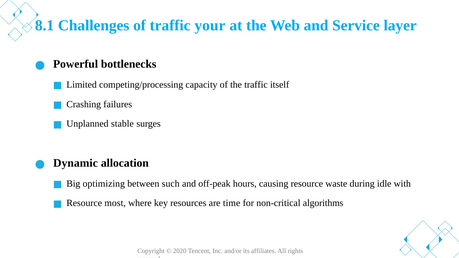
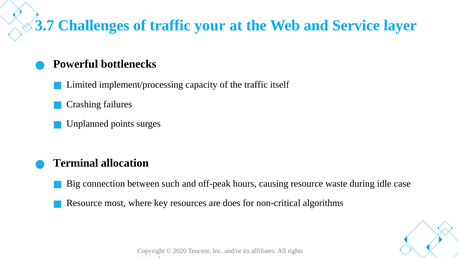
8.1: 8.1 -> 3.7 (45, 26)
competing/processing: competing/processing -> implement/processing (141, 85)
stable: stable -> points (122, 124)
Dynamic: Dynamic -> Terminal (76, 163)
optimizing: optimizing -> connection (104, 184)
with: with -> case (402, 184)
time: time -> does (232, 203)
